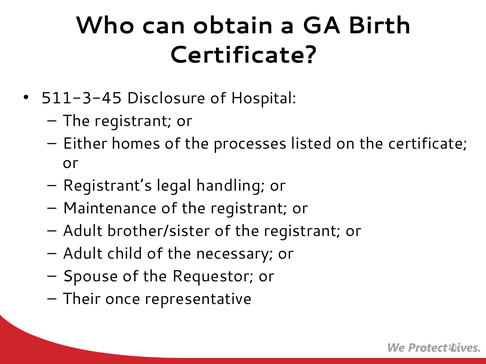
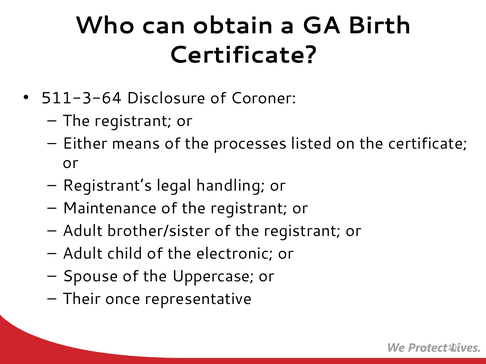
511-3-45: 511-3-45 -> 511-3-64 (82, 98)
Hospital: Hospital -> Coroner (263, 98)
homes: homes -> means (136, 144)
necessary: necessary -> electronic (235, 254)
Requestor: Requestor -> Uppercase (213, 276)
